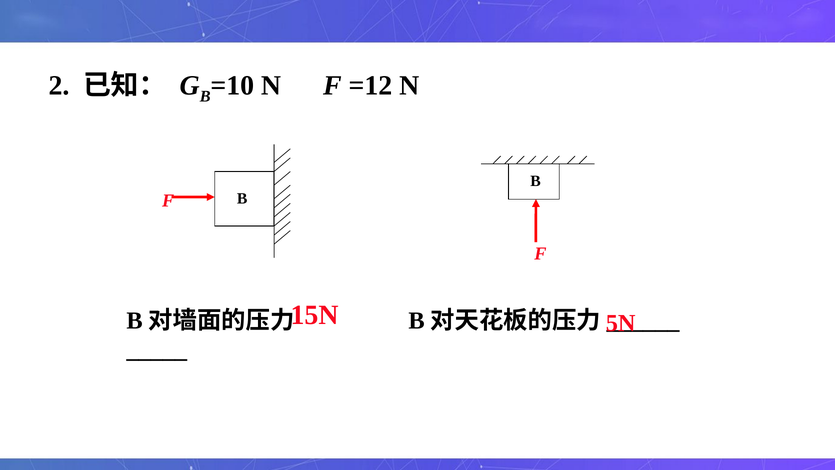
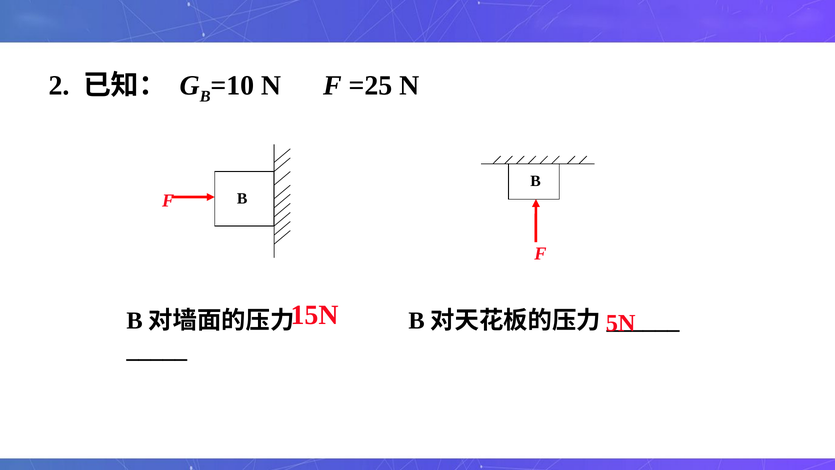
=12: =12 -> =25 (370, 86)
